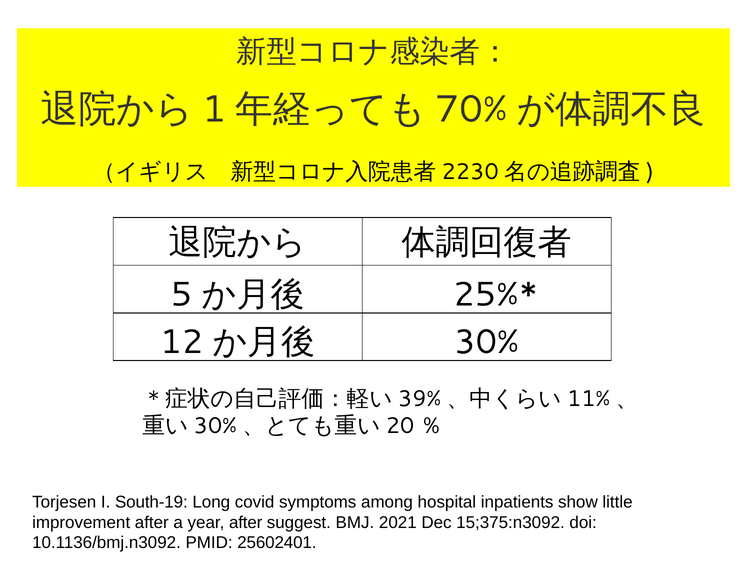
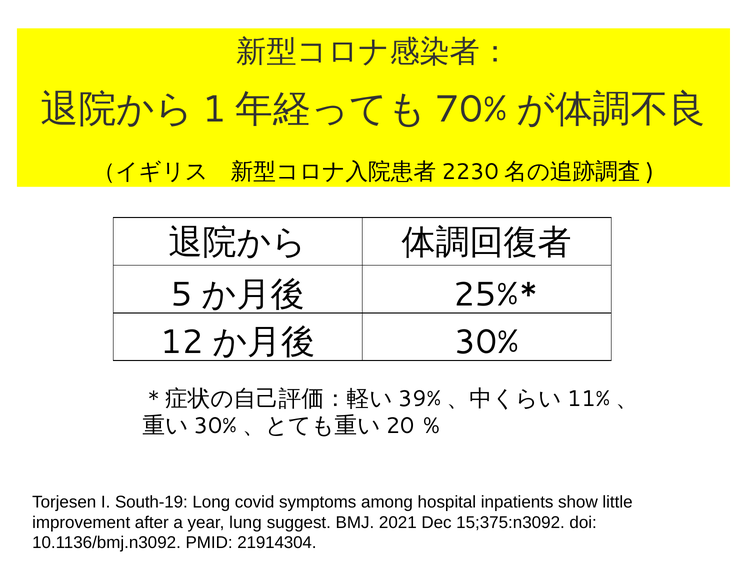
year after: after -> lung (245, 522)
25602401: 25602401 -> 21914304 (277, 542)
